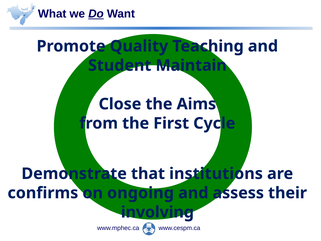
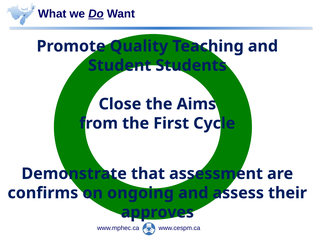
Maintain: Maintain -> Students (191, 65)
institutions: institutions -> assessment (216, 173)
involving: involving -> approves (157, 212)
